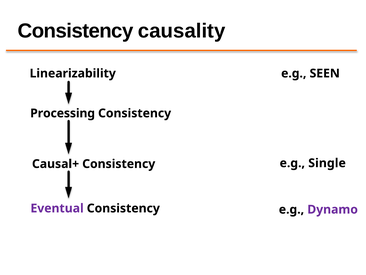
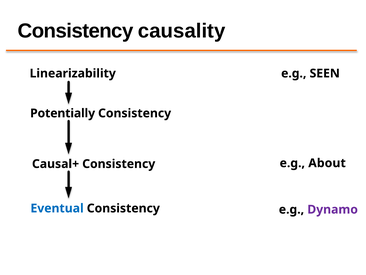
Processing: Processing -> Potentially (63, 113)
Single: Single -> About (327, 163)
Eventual colour: purple -> blue (57, 208)
